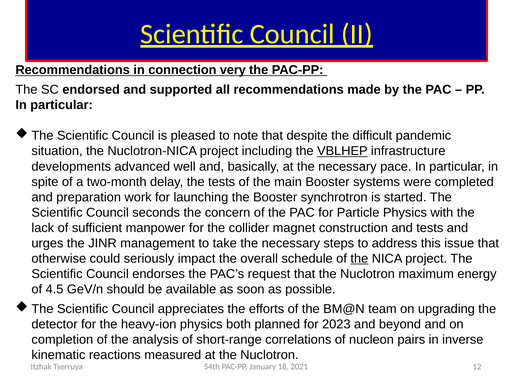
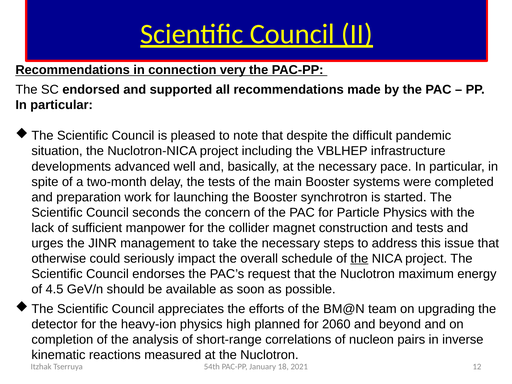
VBLHEP underline: present -> none (342, 151)
both: both -> high (239, 324)
2023: 2023 -> 2060 (336, 324)
